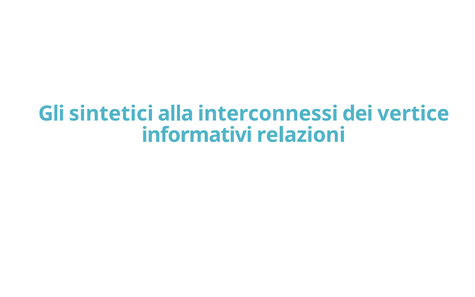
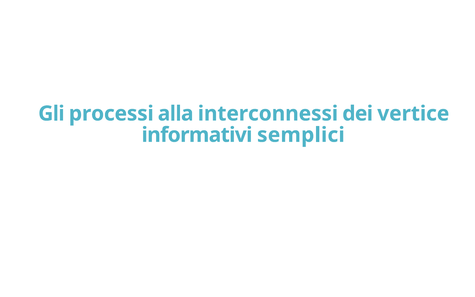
sintetici: sintetici -> processi (111, 114)
relazioni: relazioni -> semplici (301, 135)
